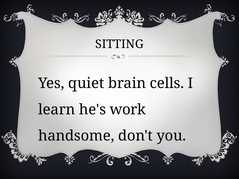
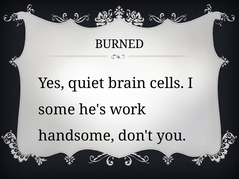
SITTING: SITTING -> BURNED (120, 44)
learn: learn -> some (57, 110)
